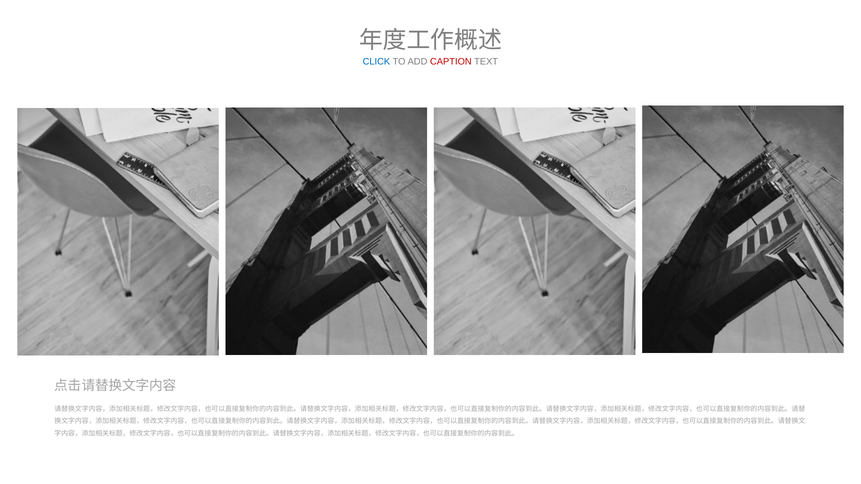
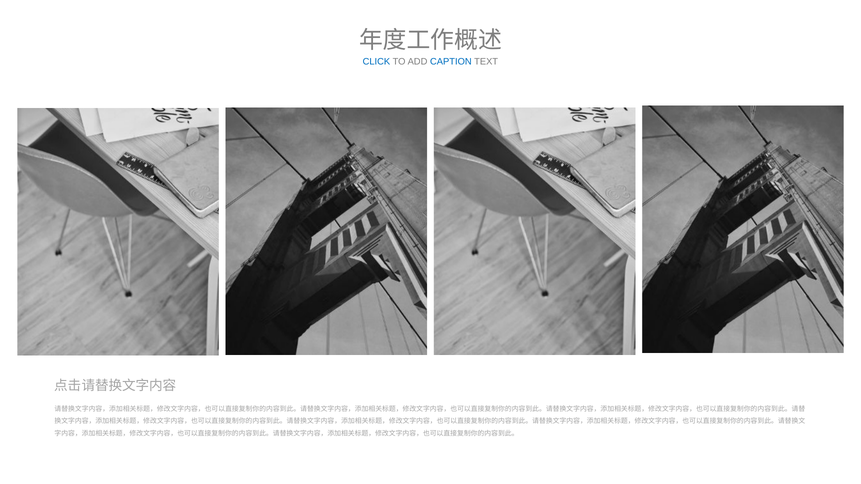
CAPTION colour: red -> blue (451, 61)
